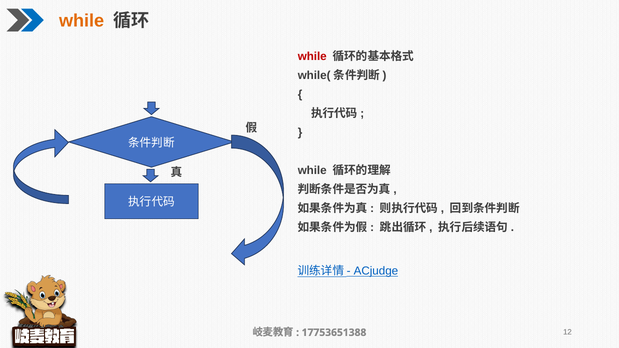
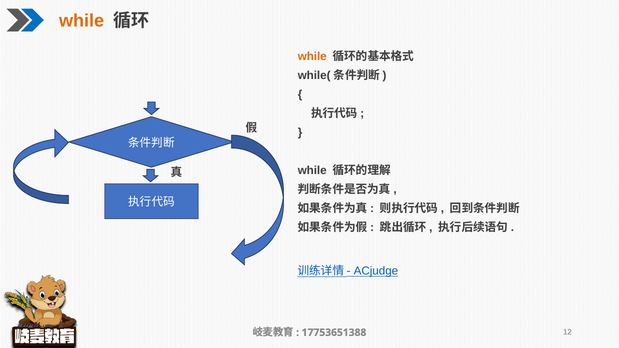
while colour: red -> orange (312, 57)
